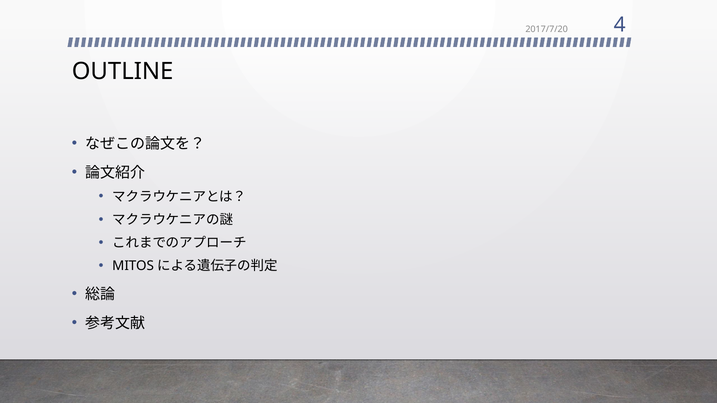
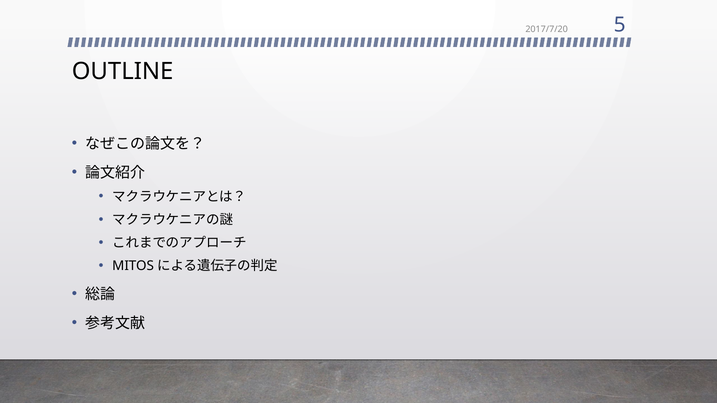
4: 4 -> 5 (620, 25)
